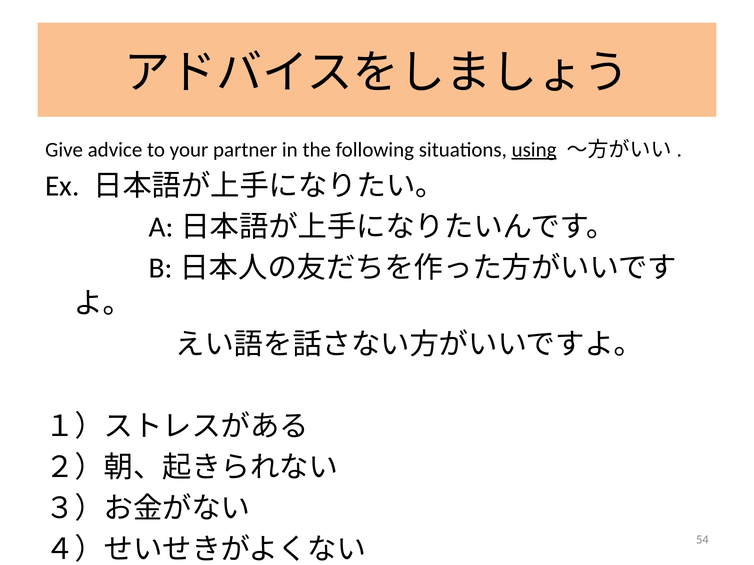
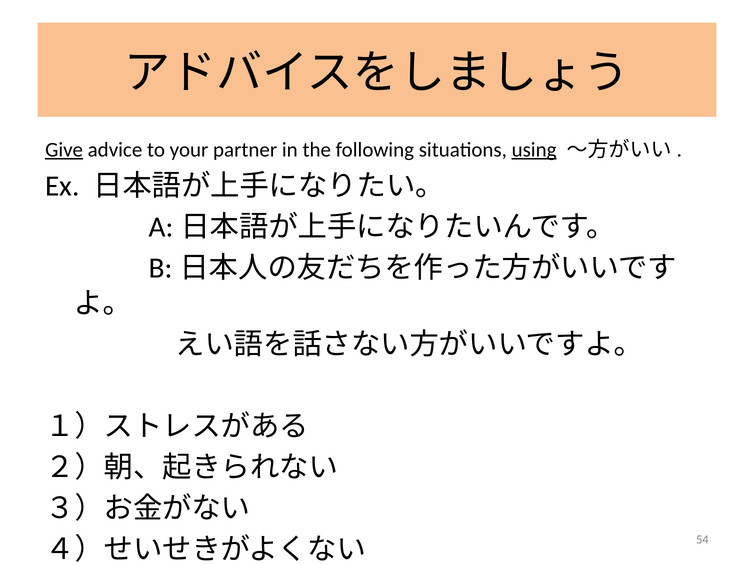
Give underline: none -> present (64, 150)
